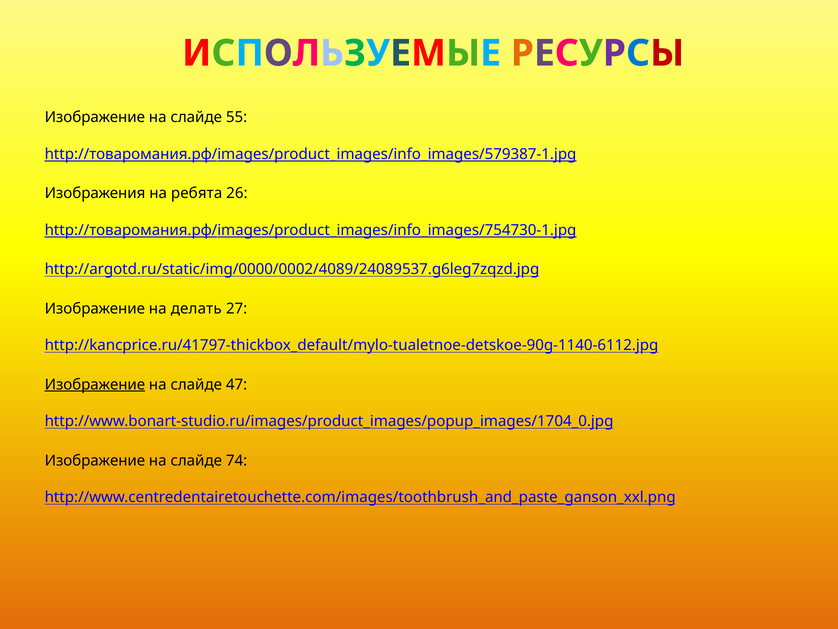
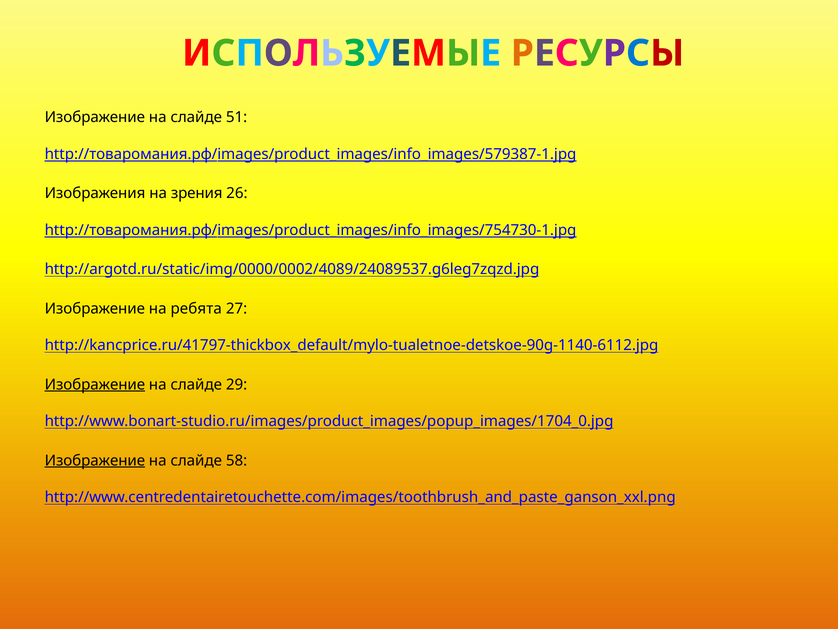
55: 55 -> 51 (237, 117)
ребята: ребята -> зрения (197, 193)
делать: делать -> ребята (196, 308)
47: 47 -> 29 (237, 384)
Изображение underline: none -> present (95, 460)
74: 74 -> 58 (237, 460)
